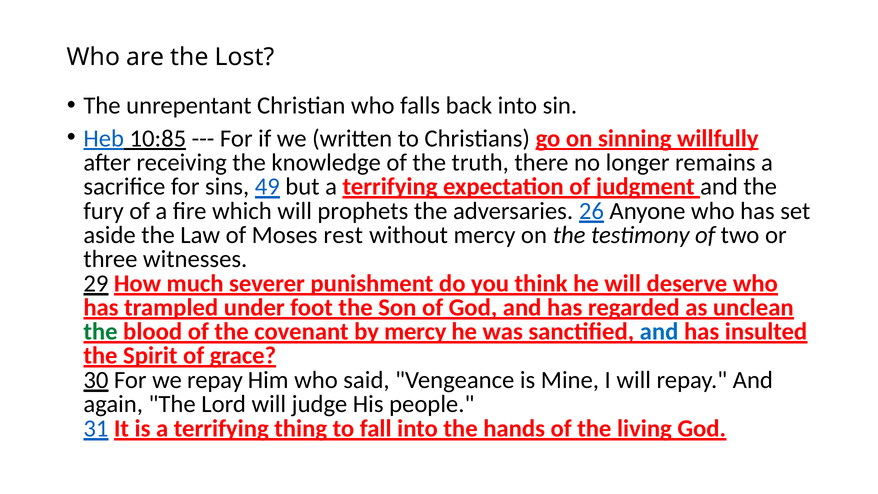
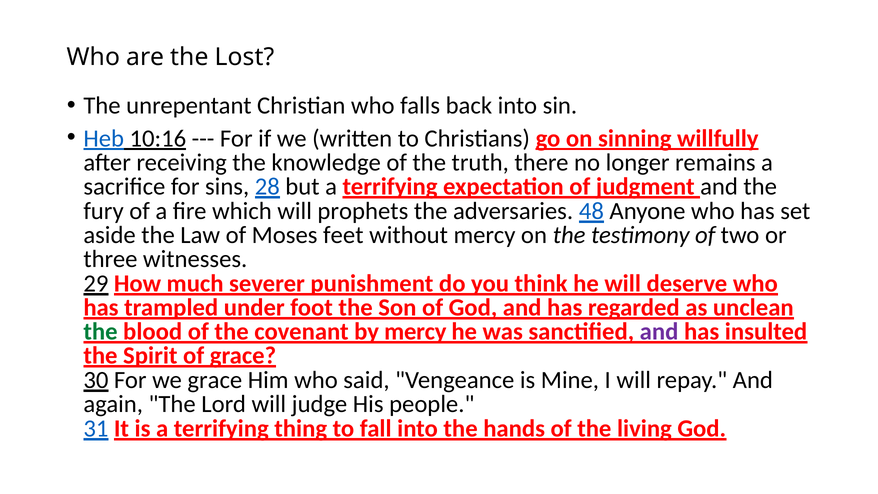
10:85: 10:85 -> 10:16 (158, 138)
49: 49 -> 28 (267, 187)
26: 26 -> 48 (591, 211)
rest: rest -> feet (343, 235)
and colour: blue -> purple (659, 332)
we repay: repay -> grace (215, 380)
